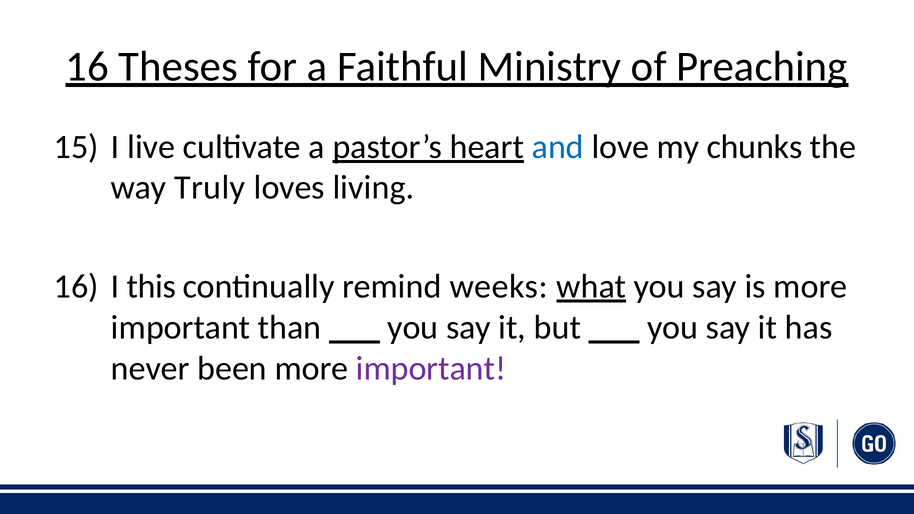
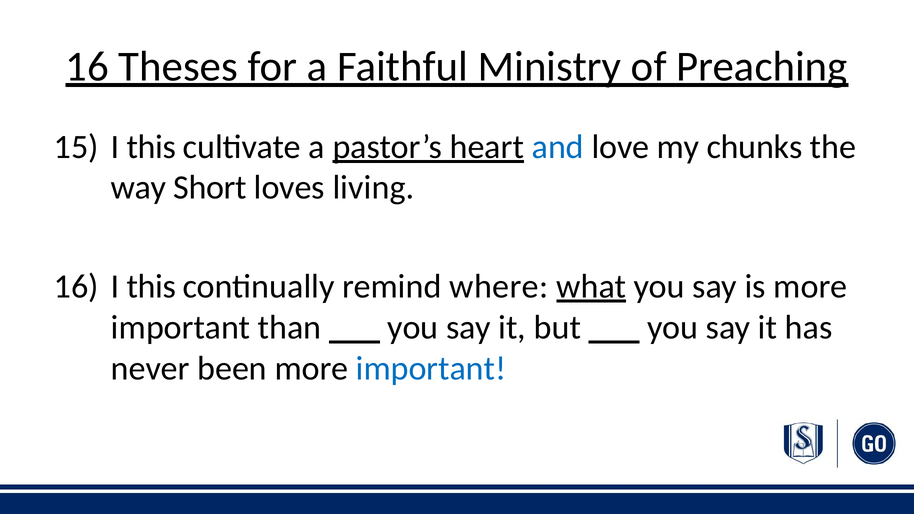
15 I live: live -> this (151, 147)
Truly: Truly -> Short (210, 188)
weeks: weeks -> where (499, 287)
important colour: purple -> blue (431, 368)
